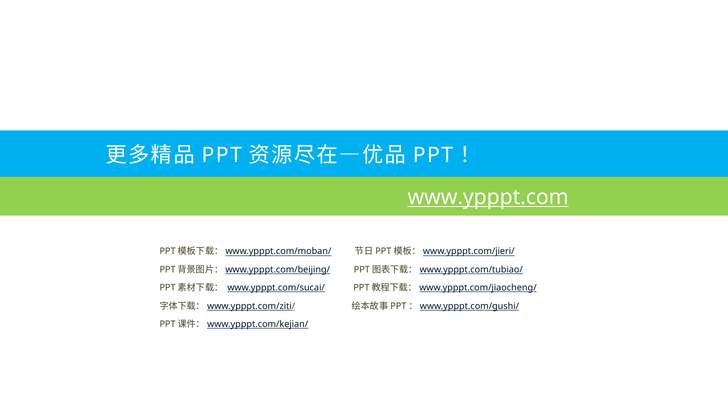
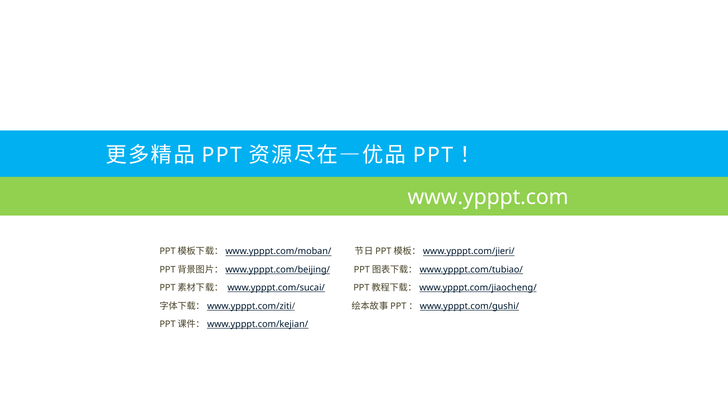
www.ypppt.com underline: present -> none (488, 197)
